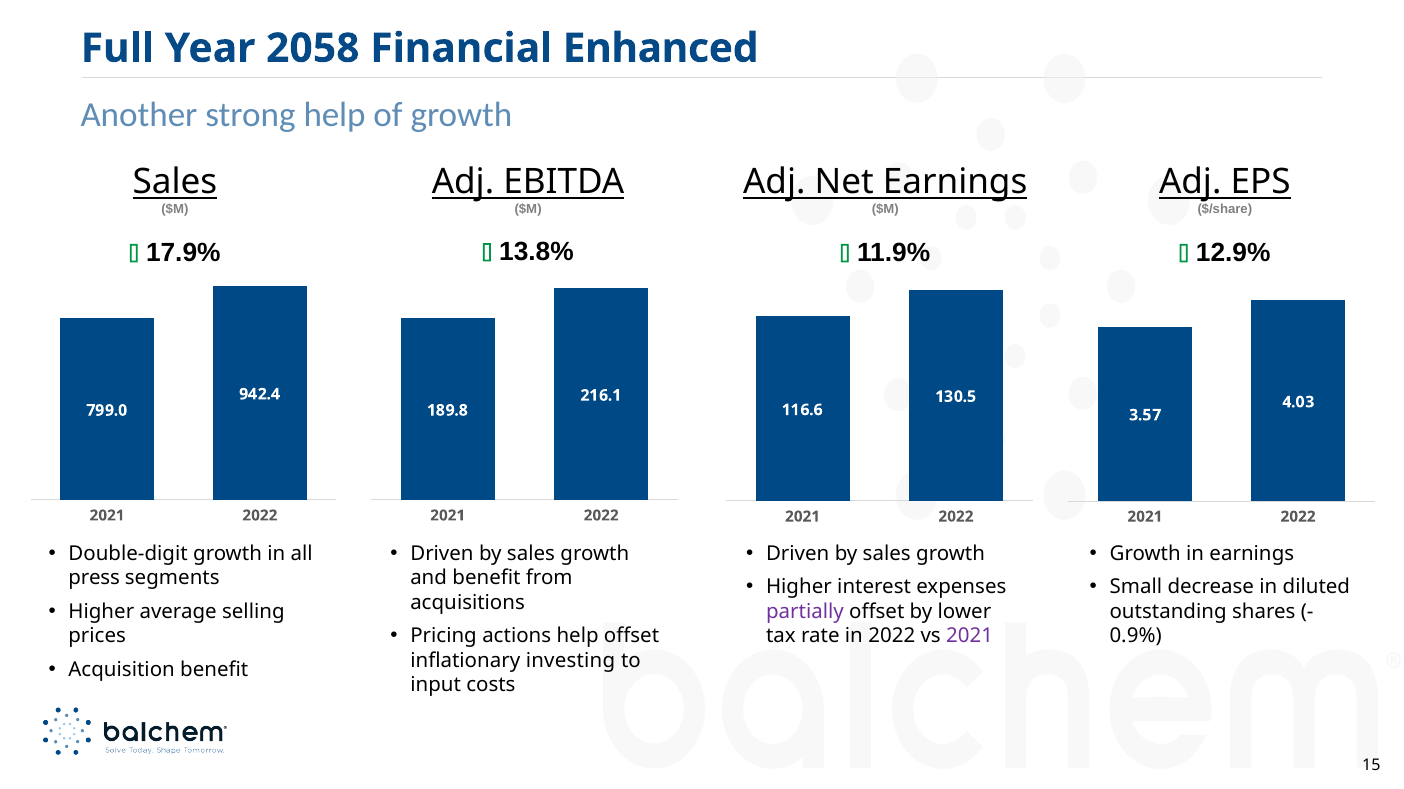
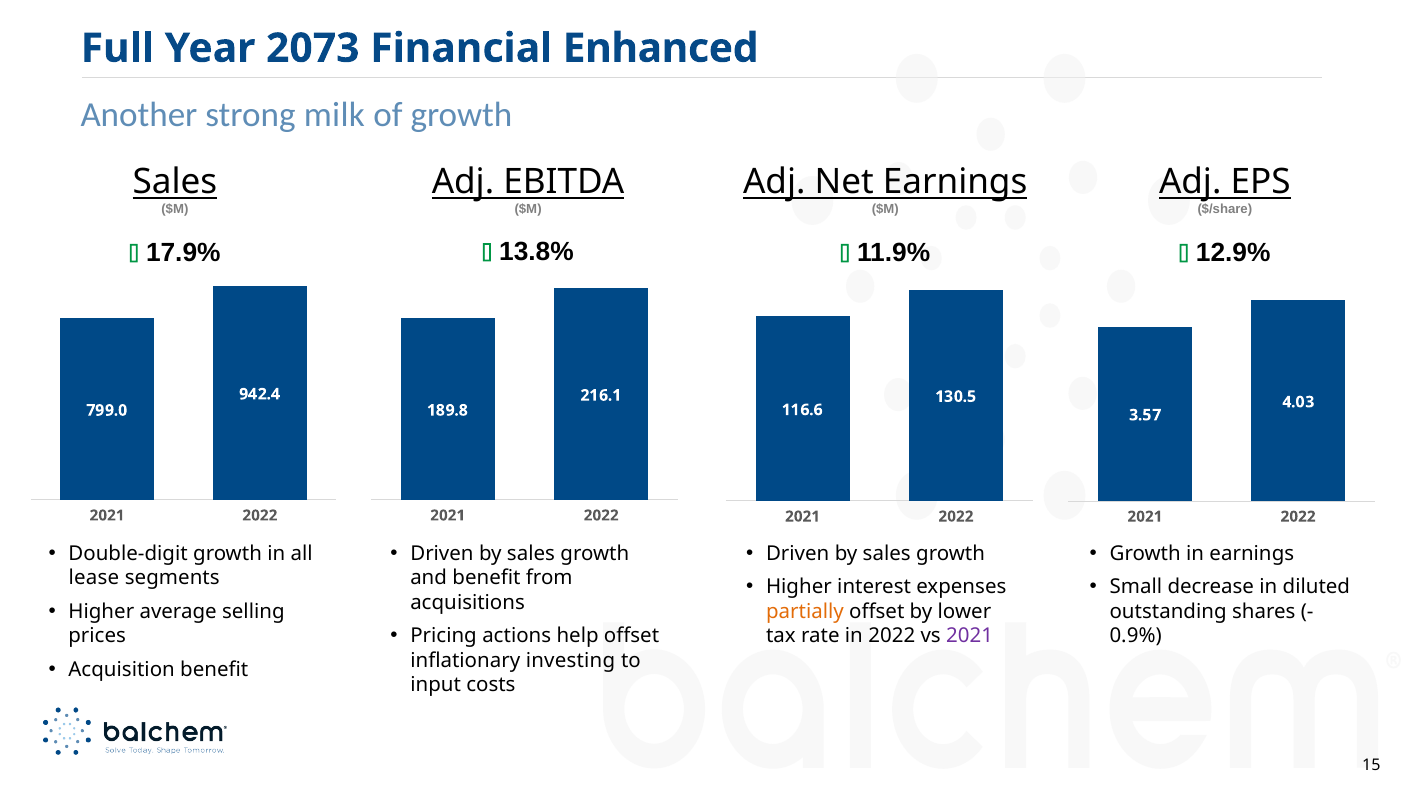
2058: 2058 -> 2073 (313, 48)
strong help: help -> milk (334, 115)
press: press -> lease (94, 579)
partially colour: purple -> orange (805, 612)
